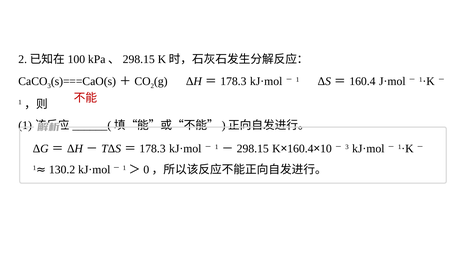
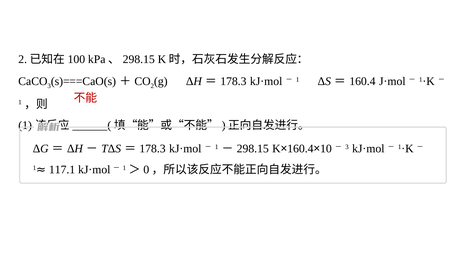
130.2: 130.2 -> 117.1 (62, 170)
